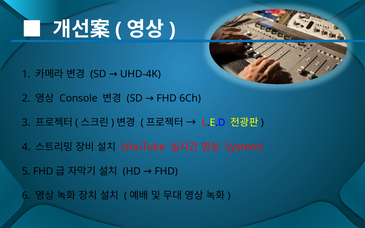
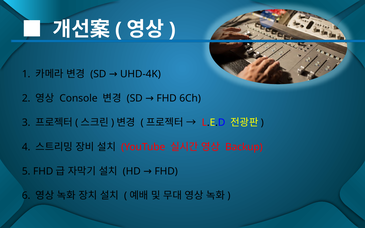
System: System -> Backup (244, 147)
